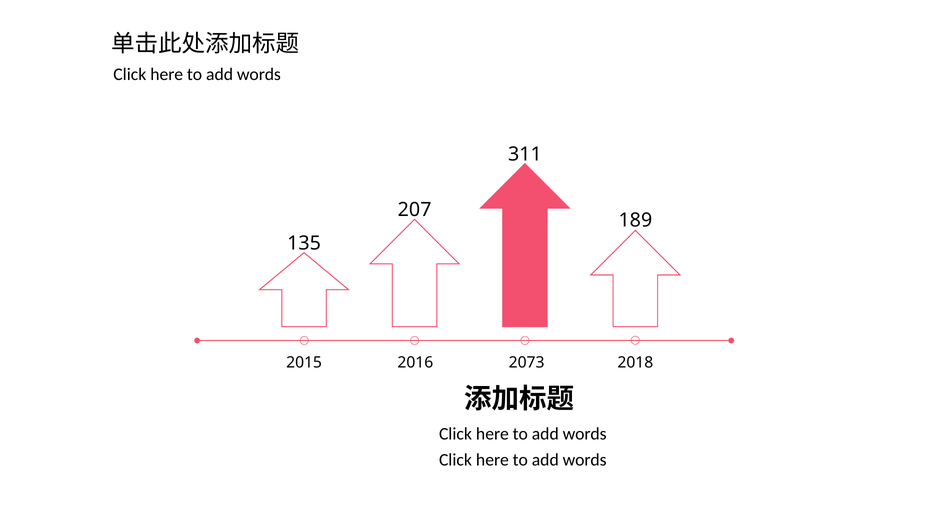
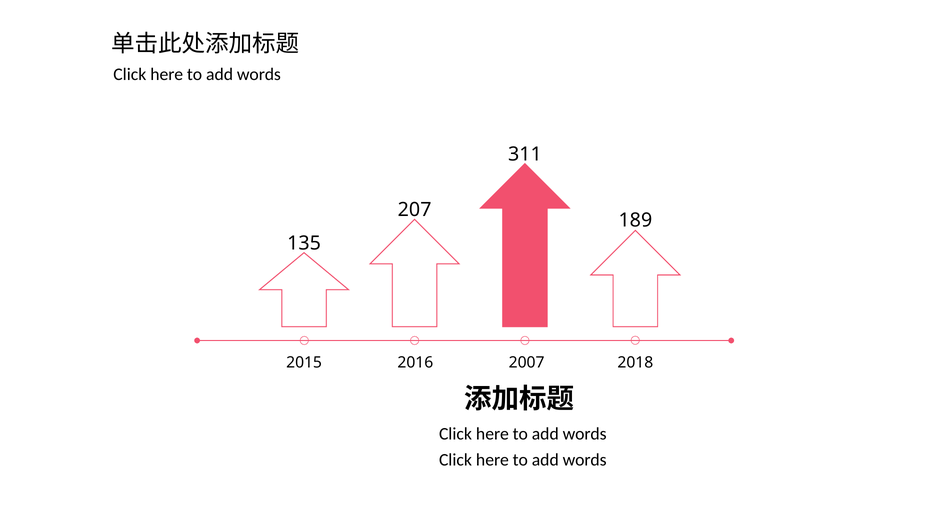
2073: 2073 -> 2007 (527, 362)
